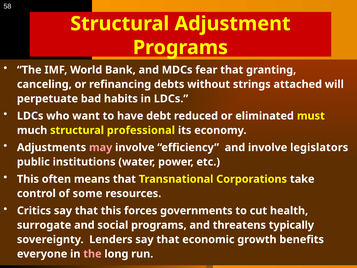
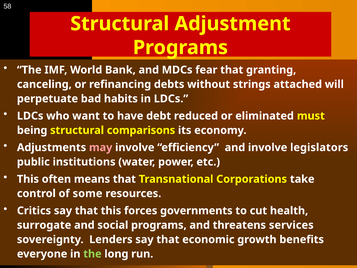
much: much -> being (32, 130)
professional: professional -> comparisons (141, 130)
typically: typically -> services (291, 225)
the colour: pink -> light green (92, 254)
